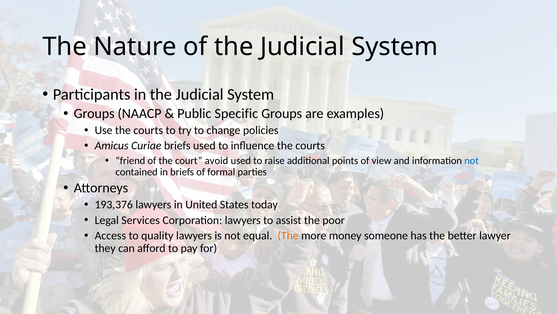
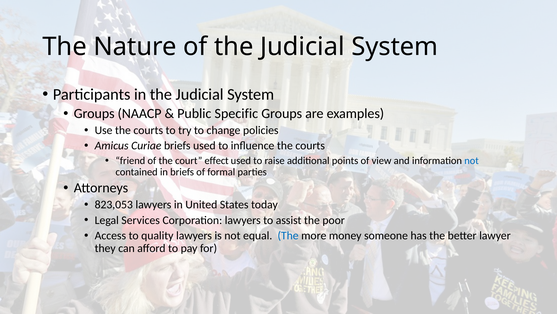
avoid: avoid -> effect (217, 160)
193,376: 193,376 -> 823,053 (114, 204)
The colour: orange -> blue (288, 235)
